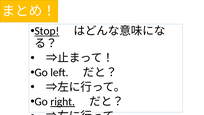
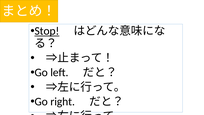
right underline: present -> none (63, 101)
